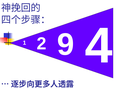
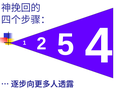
9: 9 -> 5 (66, 44)
